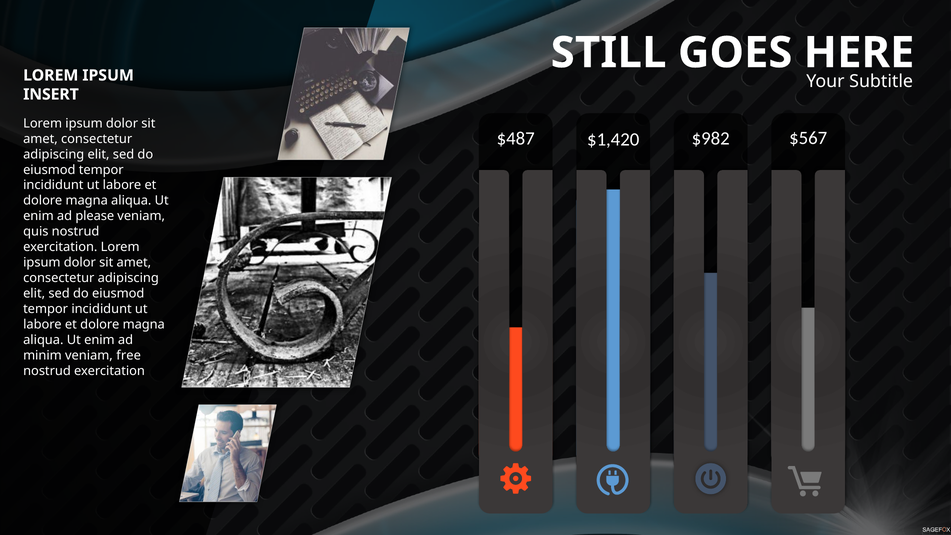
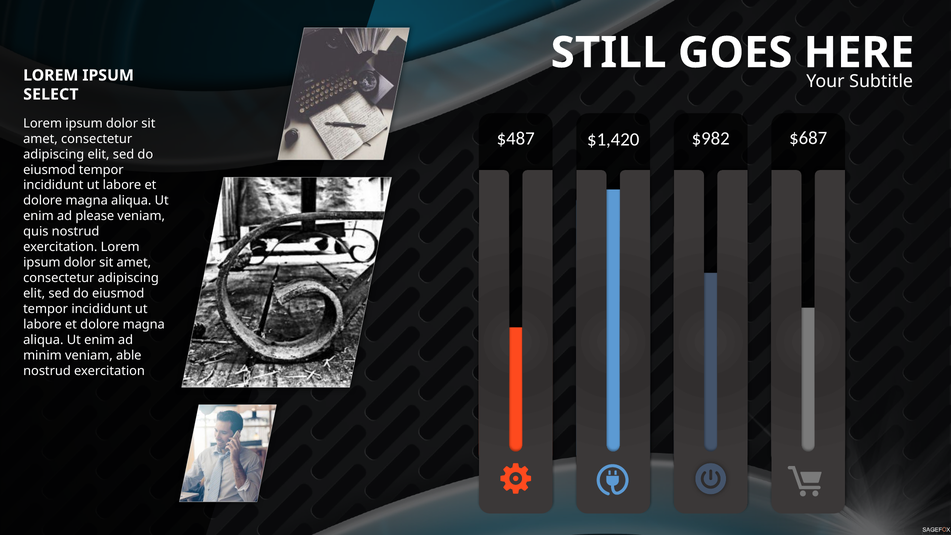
INSERT: INSERT -> SELECT (51, 94)
$567: $567 -> $687 (808, 138)
free: free -> able (129, 355)
